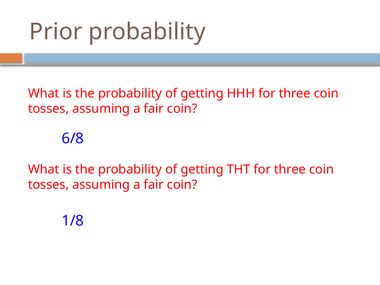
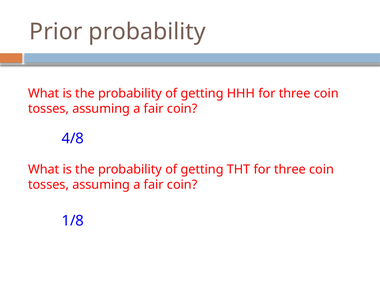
6/8: 6/8 -> 4/8 (73, 138)
